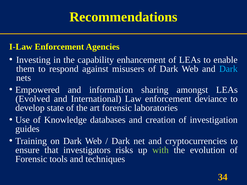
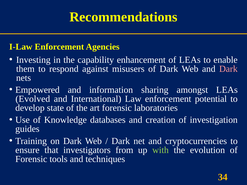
Dark colour: light blue -> pink (228, 69)
deviance: deviance -> potential (211, 99)
risks: risks -> from (124, 150)
